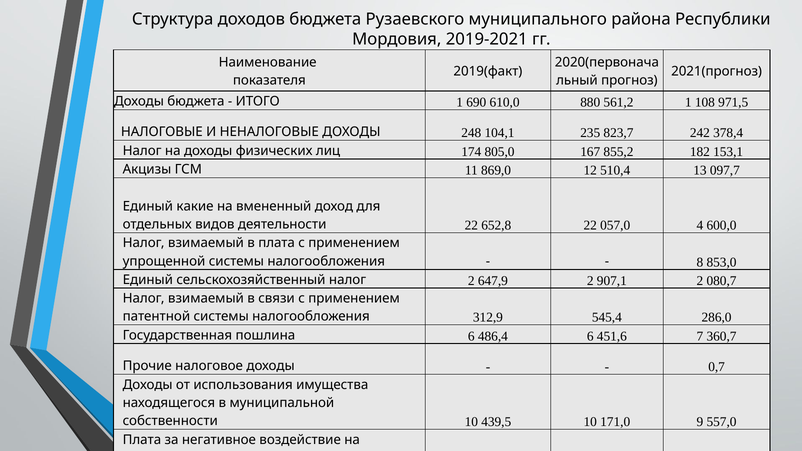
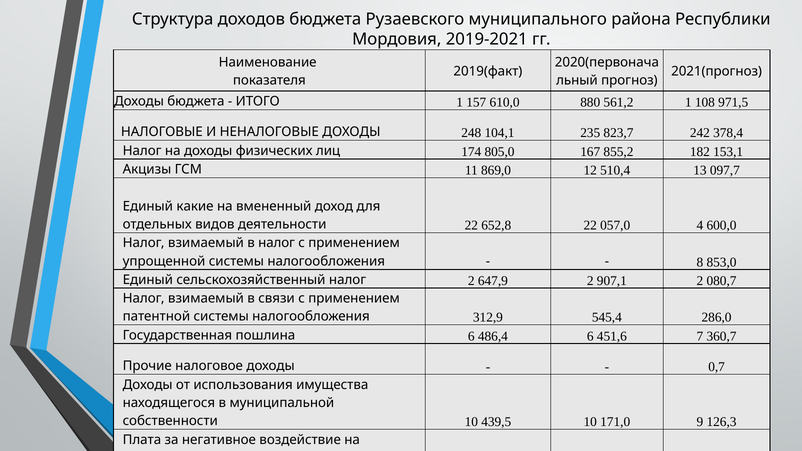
690: 690 -> 157 (476, 102)
в плата: плата -> налог (277, 243)
557,0: 557,0 -> 126,3 (722, 422)
